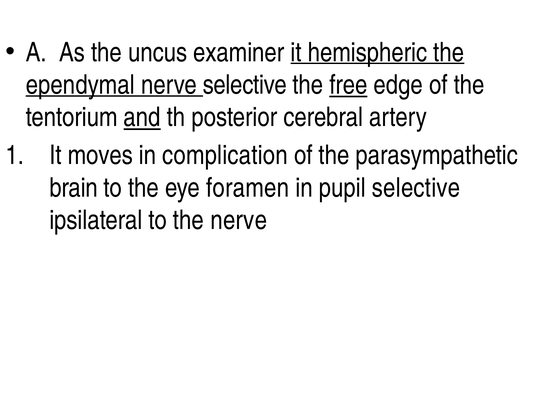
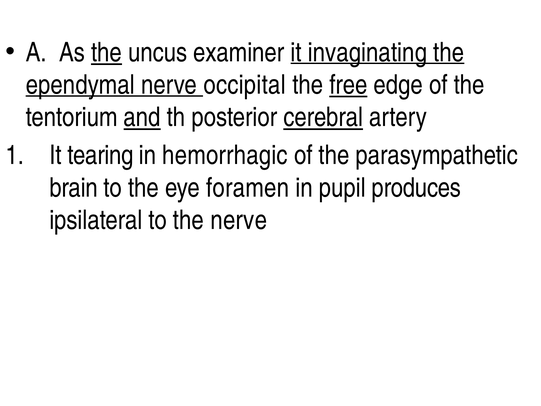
the underline: none -> present (106, 52)
hemispheric: hemispheric -> invaginating (367, 52)
nerve selective: selective -> occipital (245, 85)
cerebral underline: none -> present (323, 117)
moves: moves -> tearing (100, 155)
complication: complication -> hemorrhagic (225, 155)
pupil selective: selective -> produces (416, 188)
